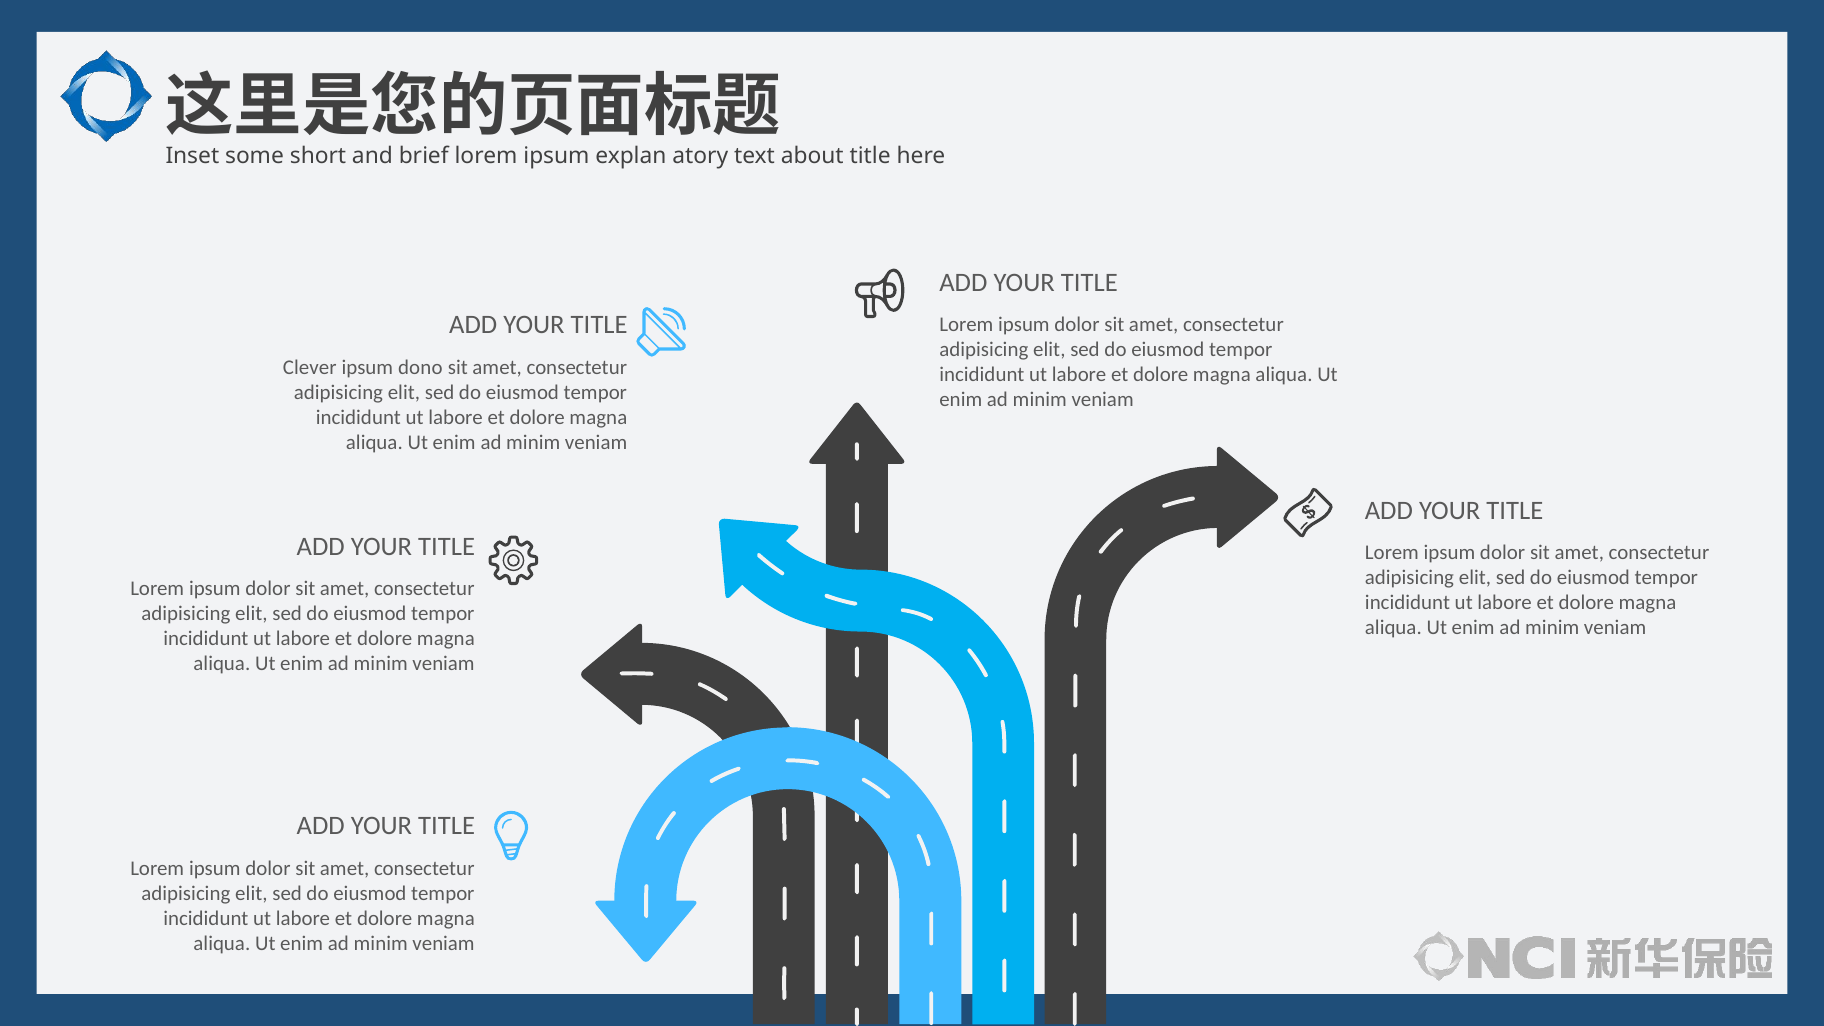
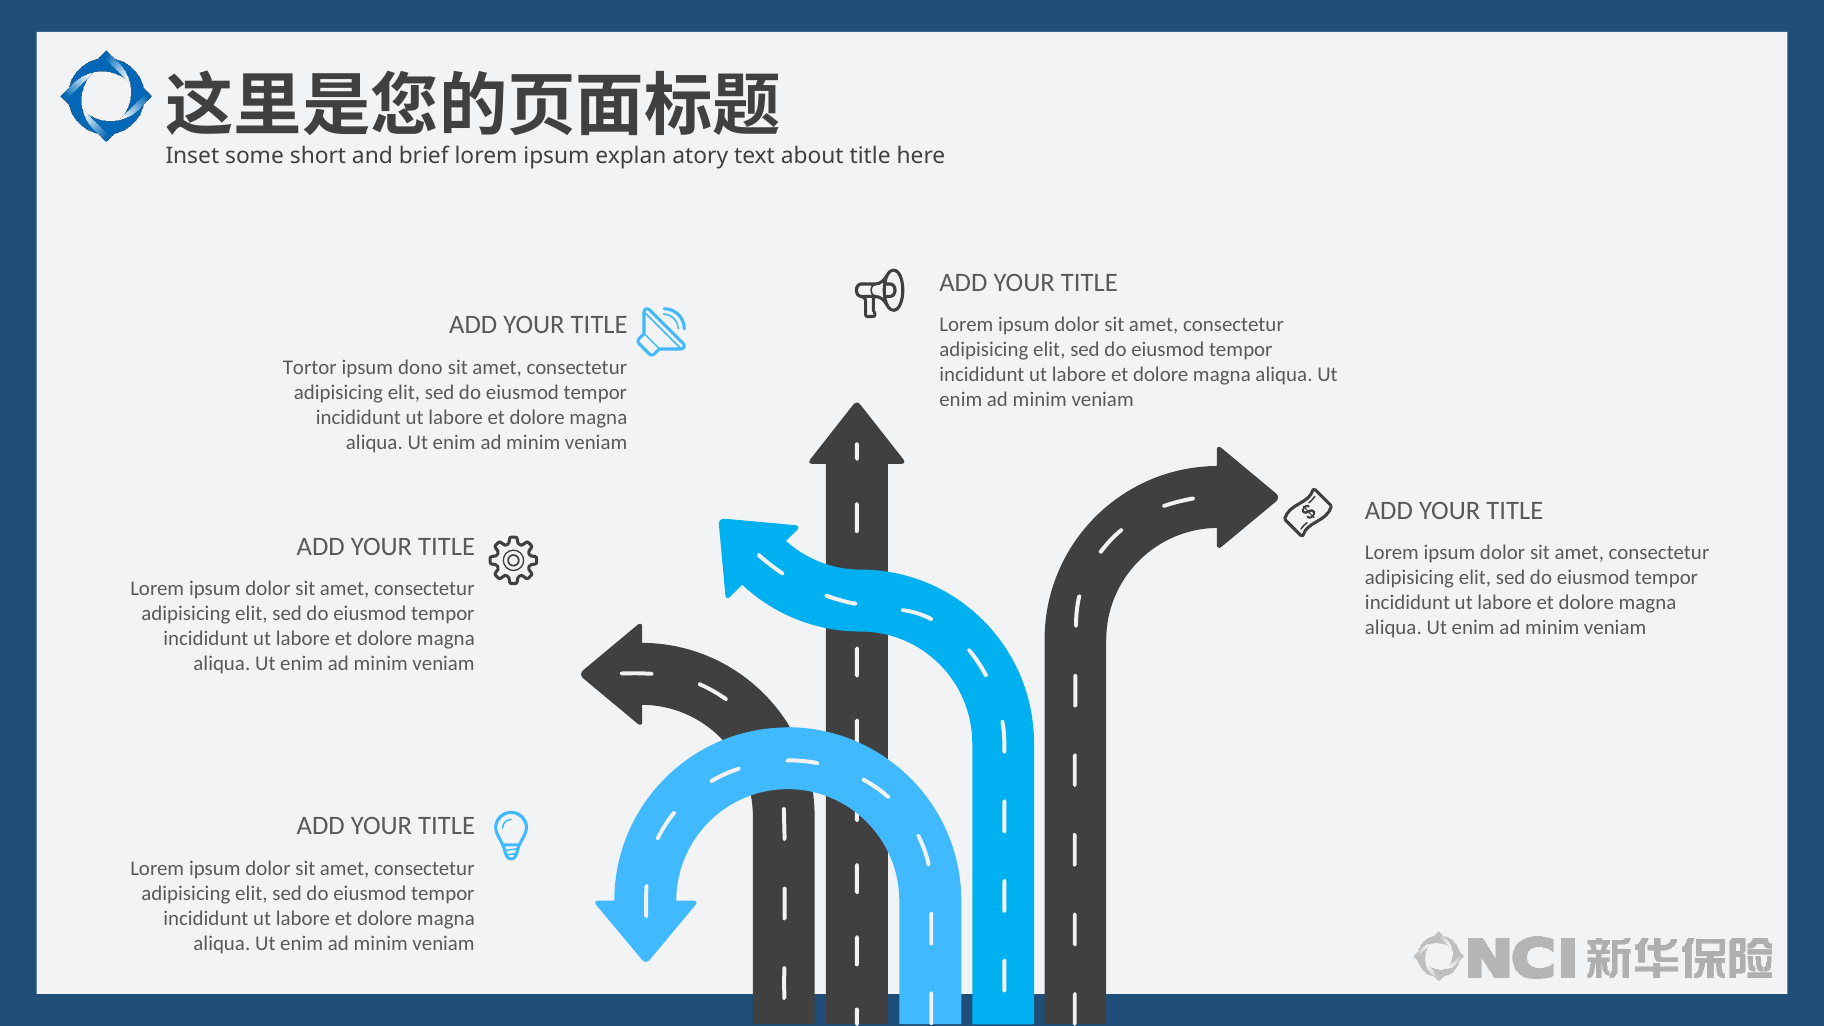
Clever: Clever -> Tortor (310, 367)
